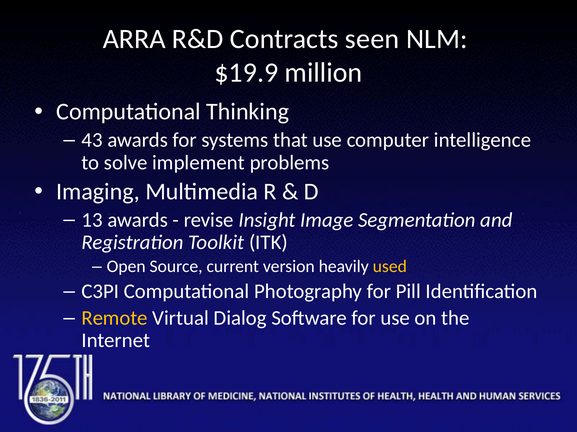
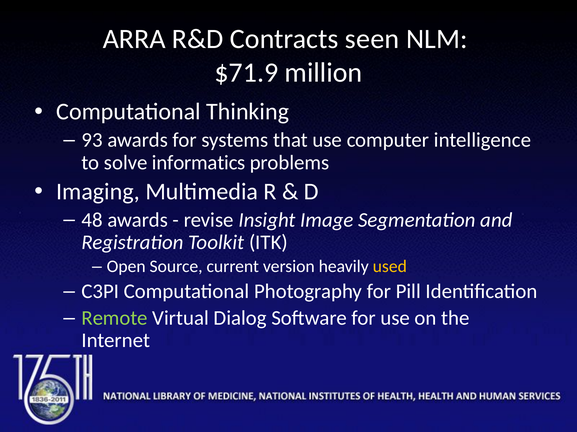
$19.9: $19.9 -> $71.9 (246, 73)
43: 43 -> 93 (92, 140)
implement: implement -> informatics (199, 163)
13: 13 -> 48 (92, 220)
Remote colour: yellow -> light green (115, 319)
